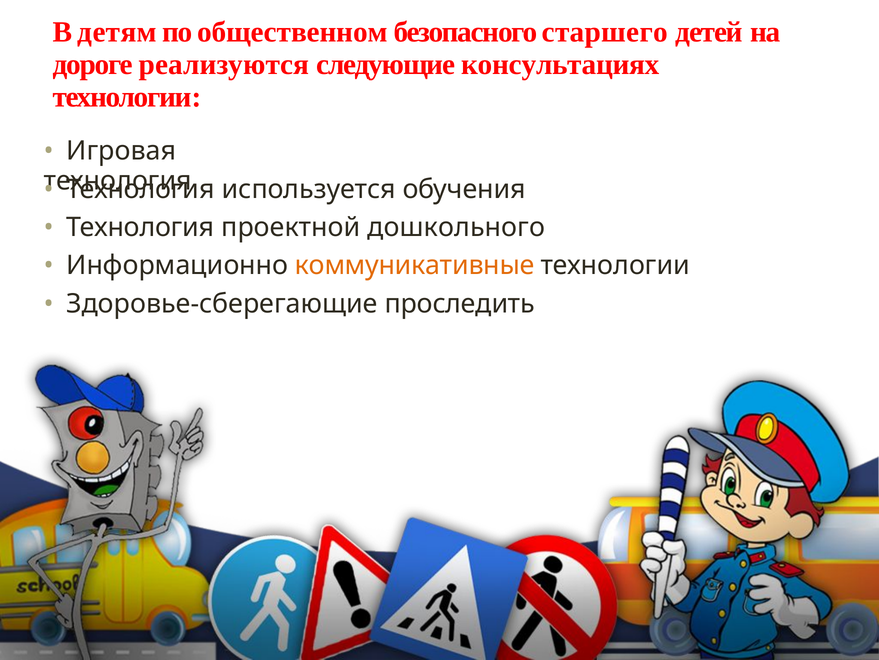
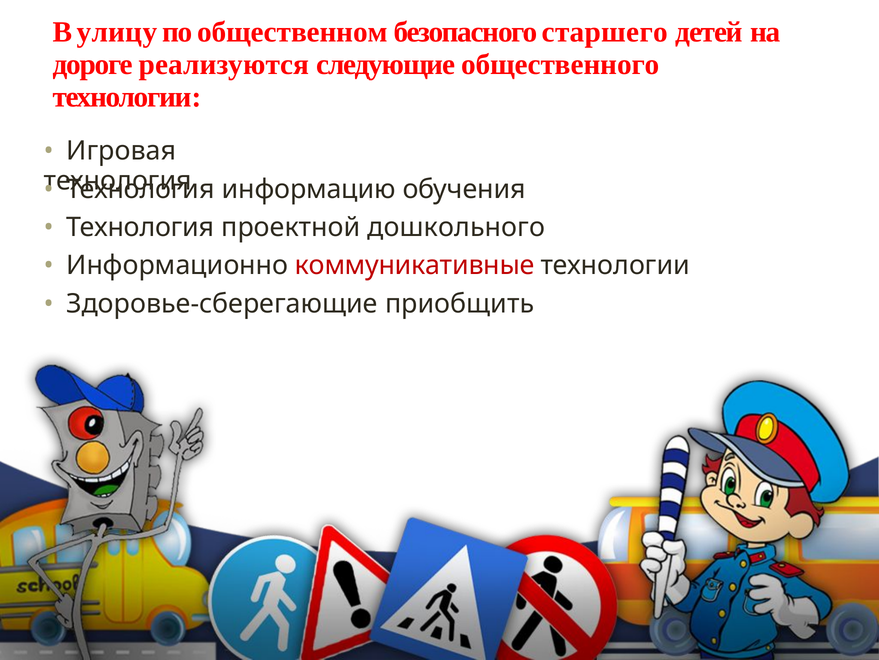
детям: детям -> улицу (117, 32)
консультациях: консультациях -> общественного (560, 65)
используется: используется -> информацию (309, 189)
коммуникативные colour: orange -> red (415, 265)
проследить: проследить -> приобщить (460, 304)
